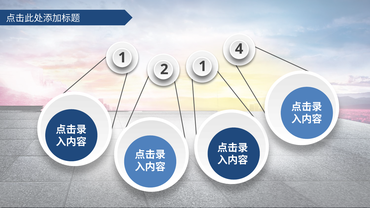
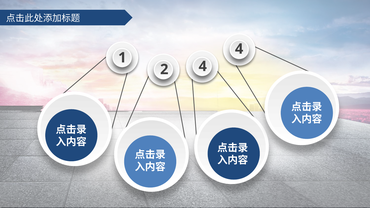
2 1: 1 -> 4 (203, 66)
